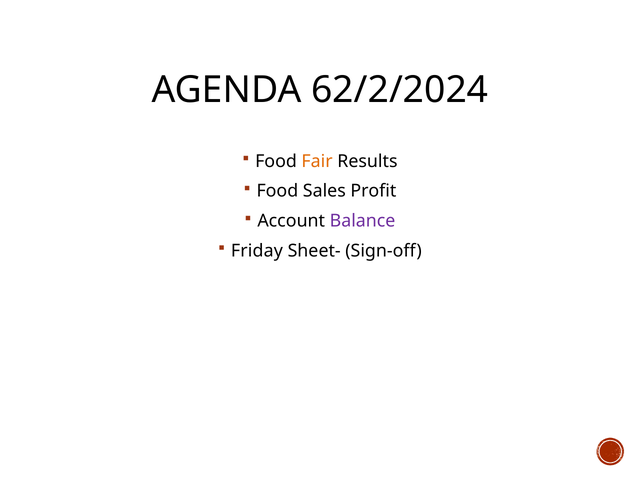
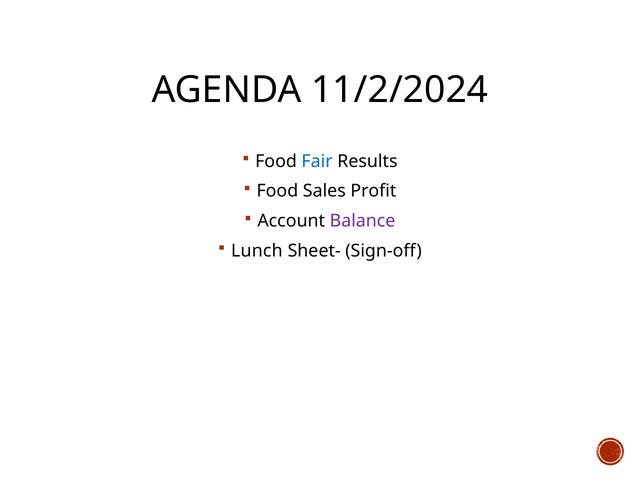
62/2/2024: 62/2/2024 -> 11/2/2024 (400, 90)
Fair colour: orange -> blue (317, 161)
Friday: Friday -> Lunch (257, 251)
